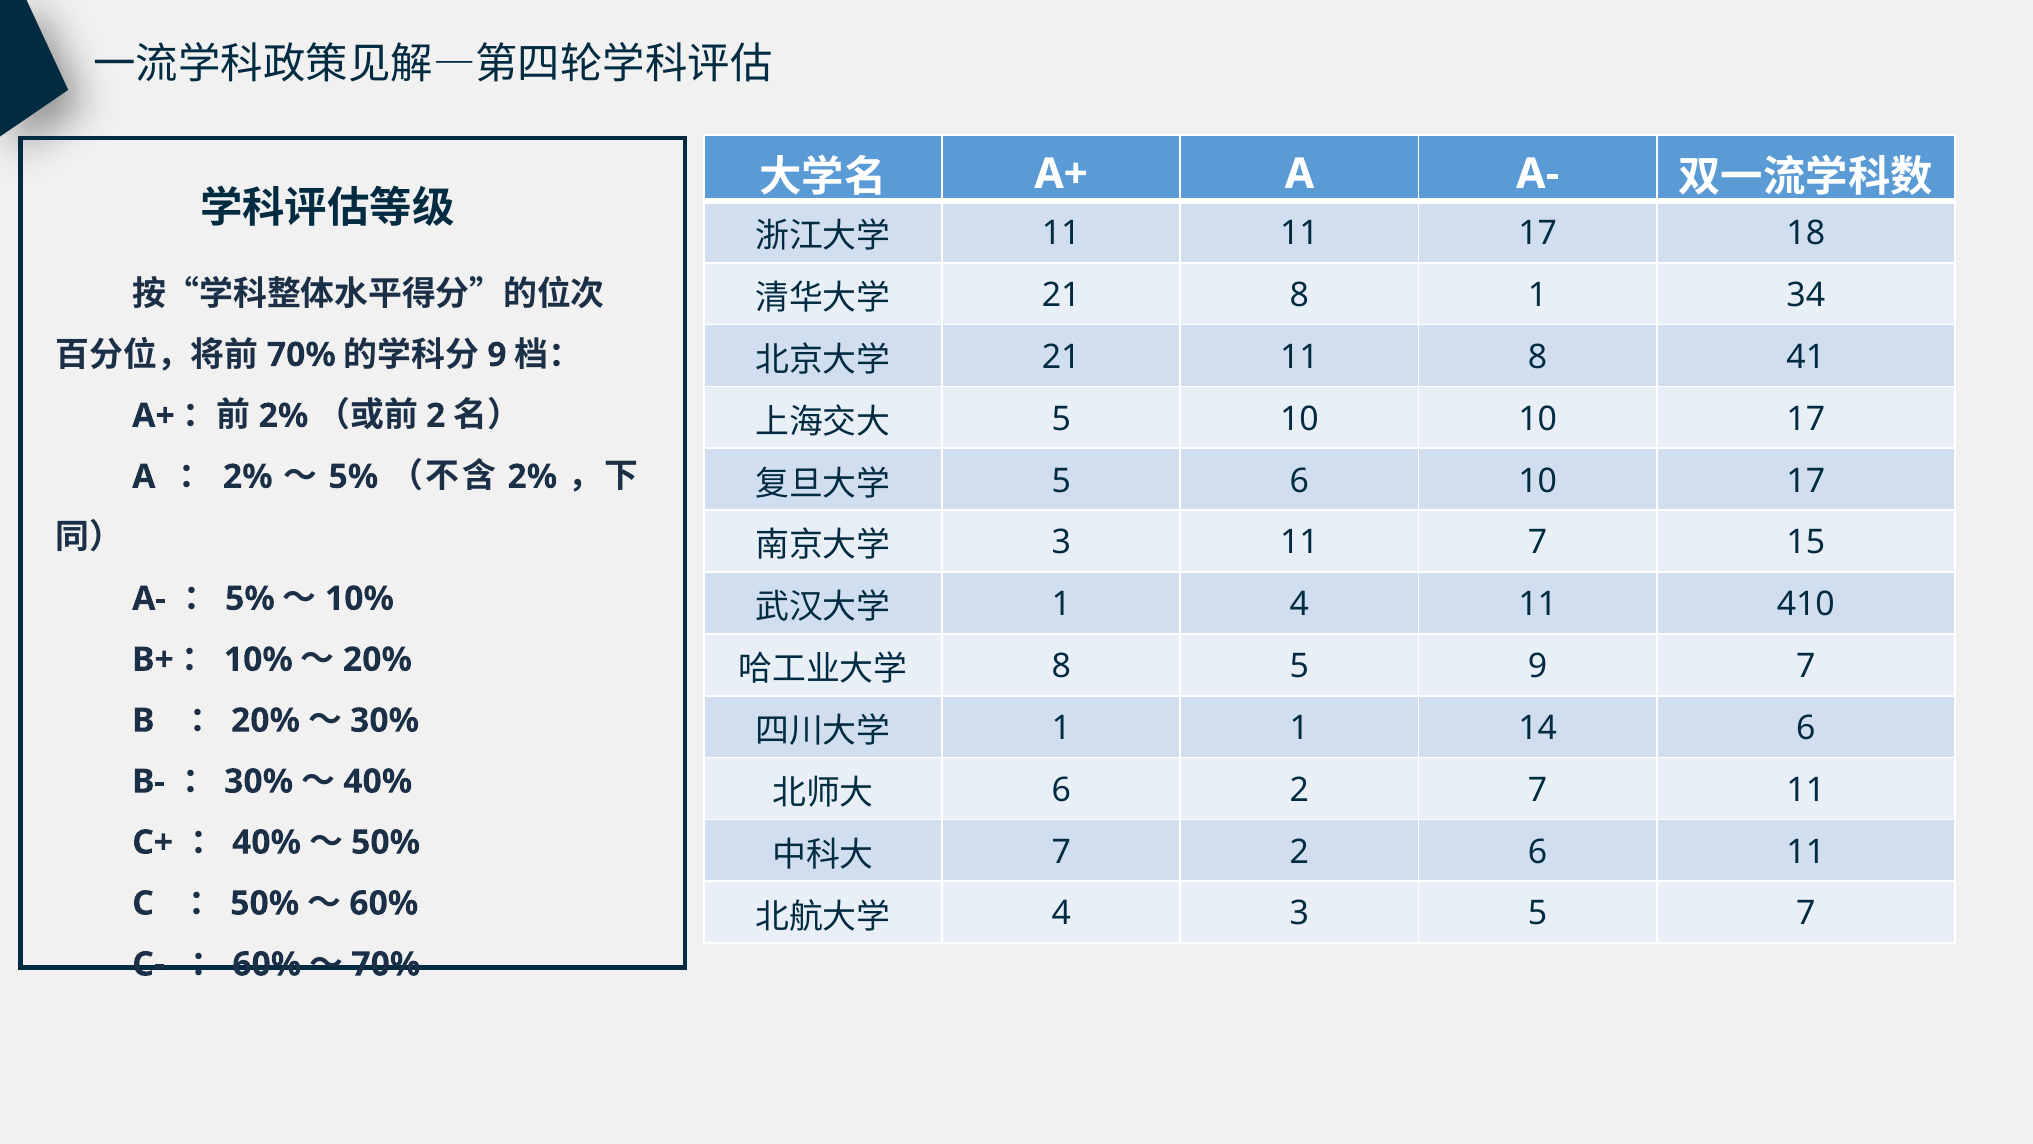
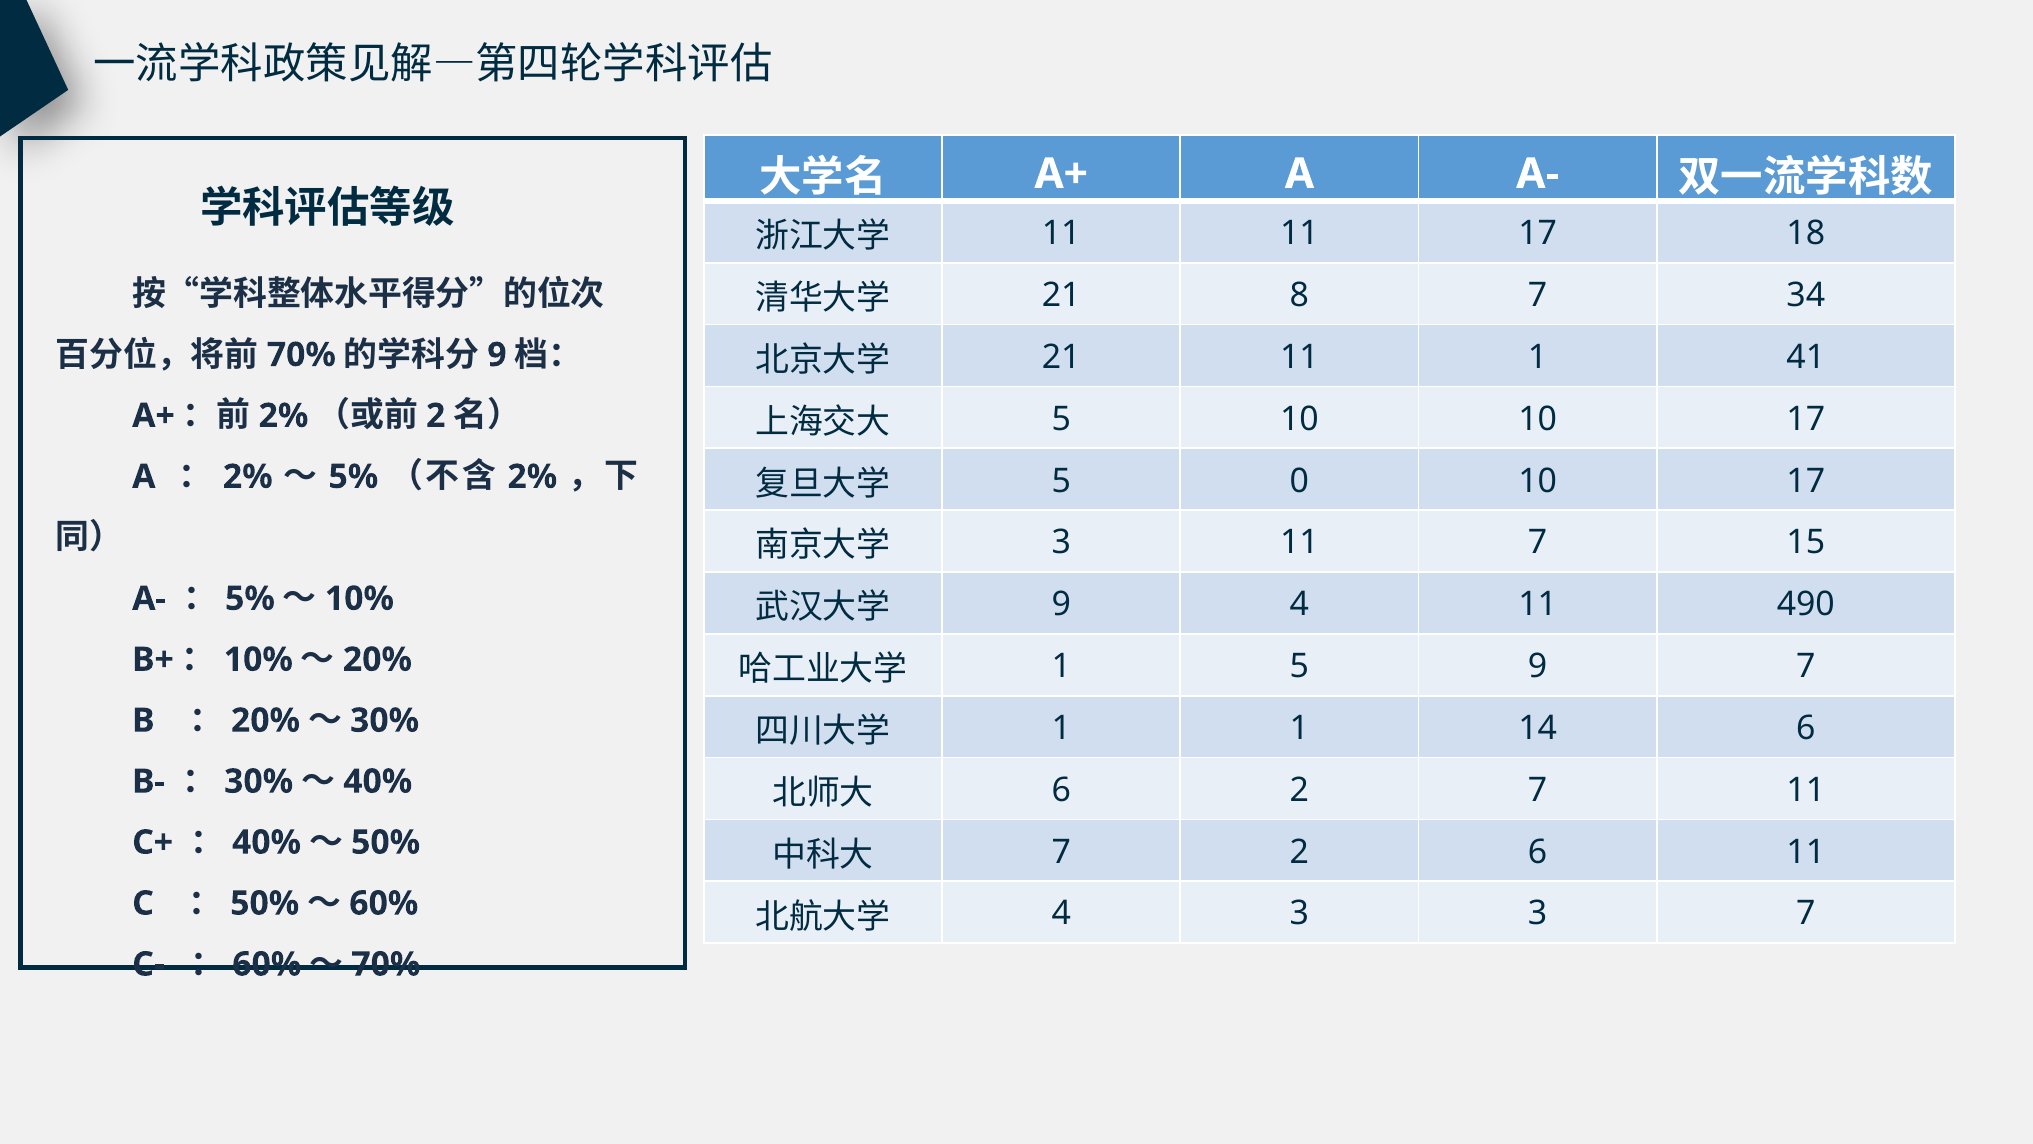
8 1: 1 -> 7 (1538, 295)
11 8: 8 -> 1 (1538, 357)
5 6: 6 -> 0 (1299, 481)
1: 1 -> 9 (1061, 604)
410: 410 -> 490 (1806, 604)
8: 8 -> 1 (1061, 666)
3 5: 5 -> 3 (1538, 913)
